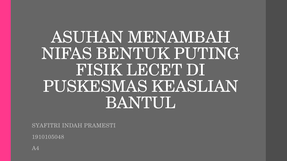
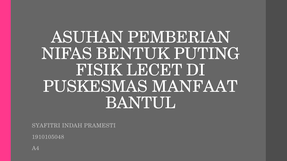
MENAMBAH: MENAMBAH -> PEMBERIAN (179, 37)
KEASLIAN: KEASLIAN -> MANFAAT (195, 87)
